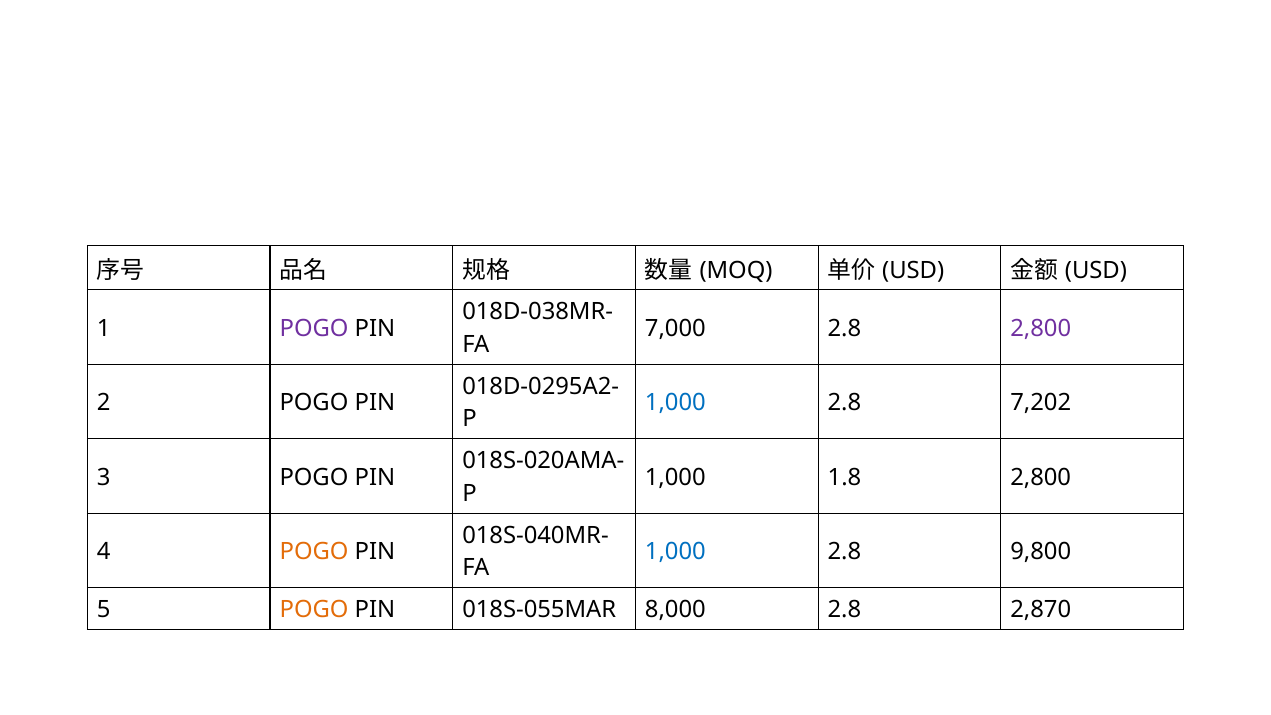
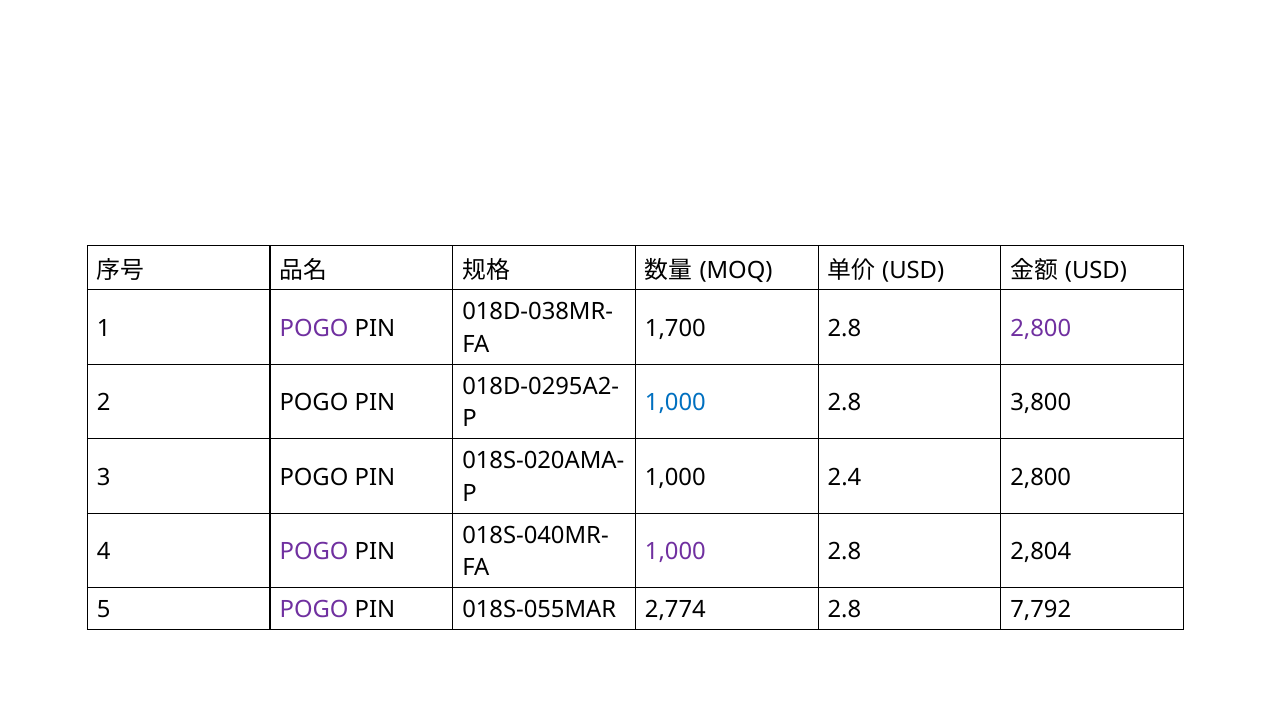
7,000: 7,000 -> 1,700 (675, 328)
7,202: 7,202 -> 3,800 (1041, 403)
1.8: 1.8 -> 2.4 (844, 477)
POGO colour: orange -> purple (314, 552)
1,000 colour: blue -> purple (675, 552)
9,800: 9,800 -> 2,804 (1041, 552)
POGO colour: orange -> purple (314, 610)
8,000: 8,000 -> 2,774 (675, 610)
2,870: 2,870 -> 7,792 (1041, 610)
